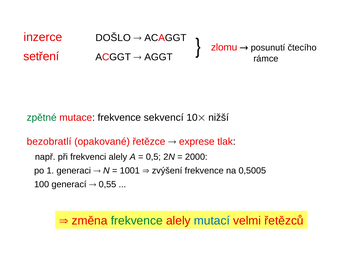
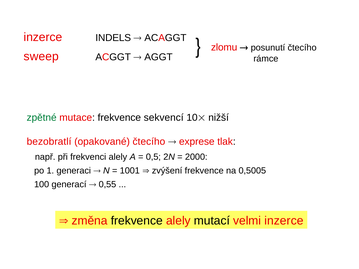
DOŠLO: DOŠLO -> INDELS (113, 38)
setření: setření -> sweep (41, 57)
opakované řetězce: řetězce -> čtecího (149, 142)
frekvence colour: green -> black (137, 221)
mutací colour: blue -> black (212, 221)
velmi řetězců: řetězců -> inzerce (284, 221)
